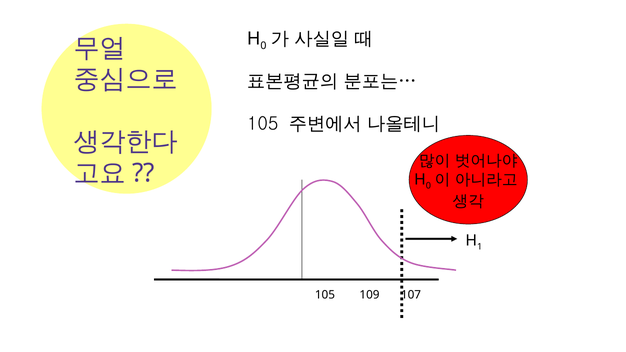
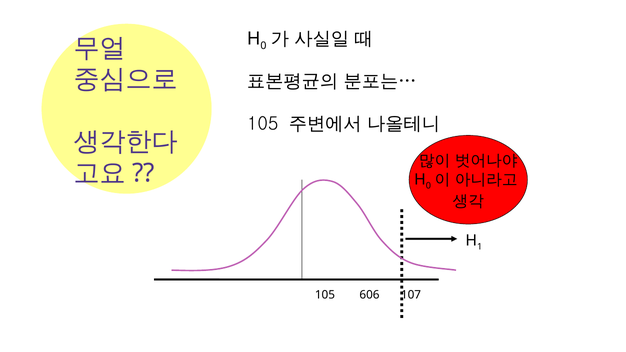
109: 109 -> 606 (369, 295)
